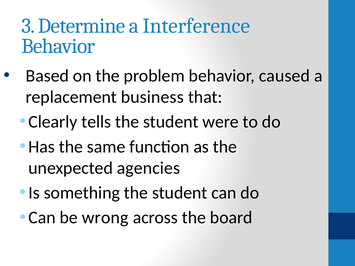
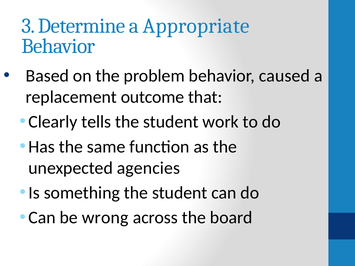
Interference: Interference -> Appropriate (196, 26)
business: business -> outcome (152, 97)
were: were -> work (221, 122)
